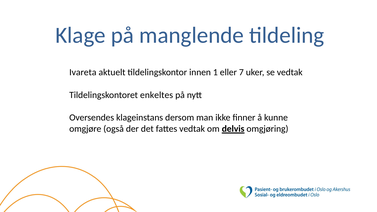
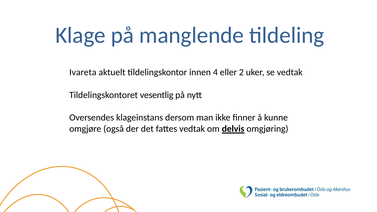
1: 1 -> 4 (215, 72)
7: 7 -> 2 (241, 72)
enkeltes: enkeltes -> vesentlig (157, 95)
